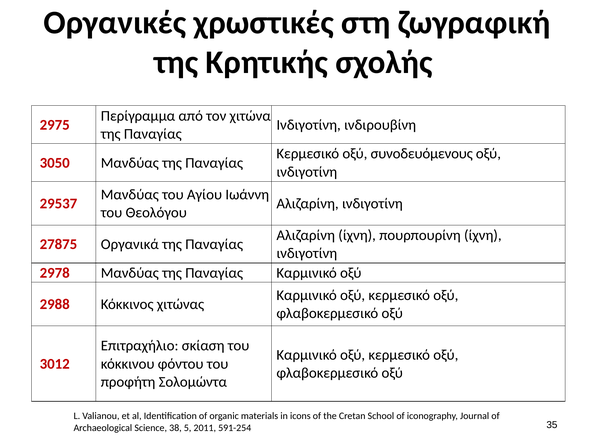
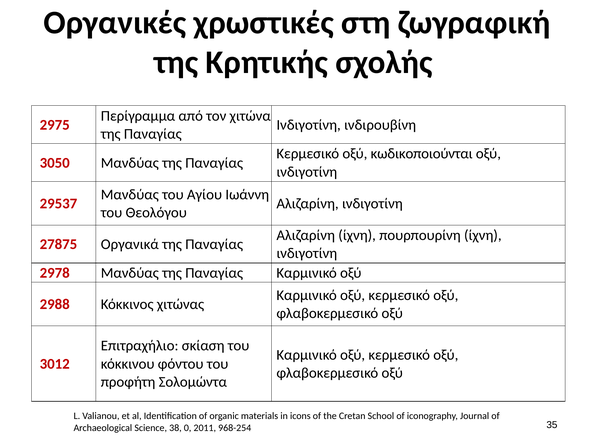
συνοδευόμενους: συνοδευόμενους -> κωδικοποιούνται (422, 154)
5: 5 -> 0 (188, 428)
591-254: 591-254 -> 968-254 (235, 428)
